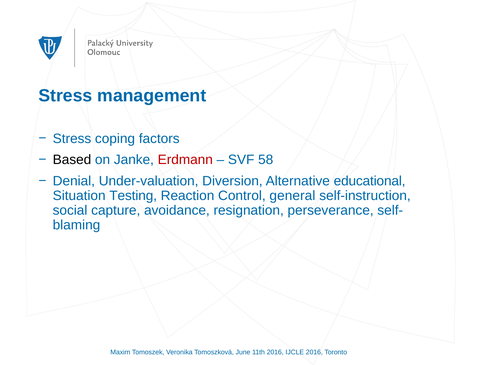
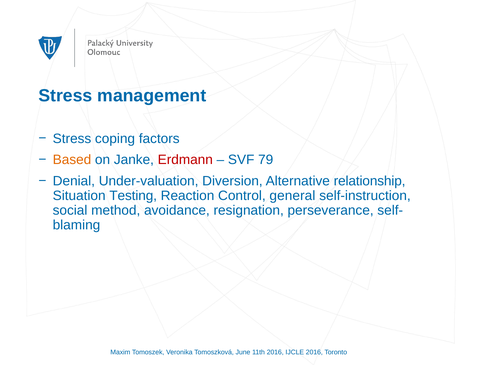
Based colour: black -> orange (72, 160)
58: 58 -> 79 (266, 160)
educational: educational -> relationship (370, 181)
capture: capture -> method (116, 211)
